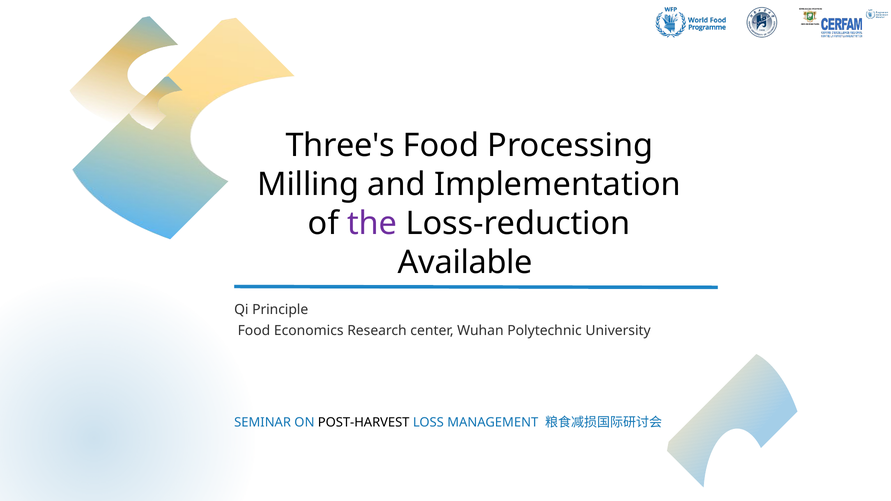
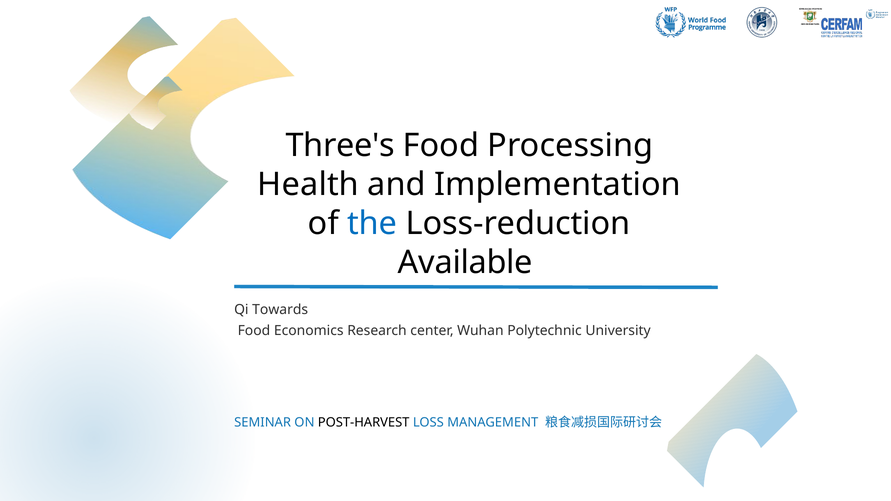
Milling: Milling -> Health (308, 185)
the colour: purple -> blue (372, 224)
Principle: Principle -> Towards (280, 310)
